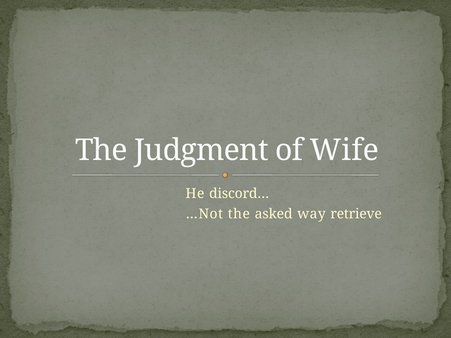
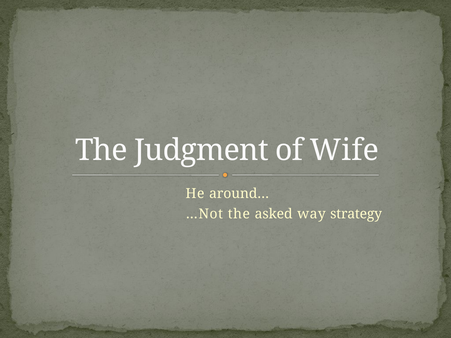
discord…: discord… -> around… (239, 194)
retrieve: retrieve -> strategy (356, 214)
